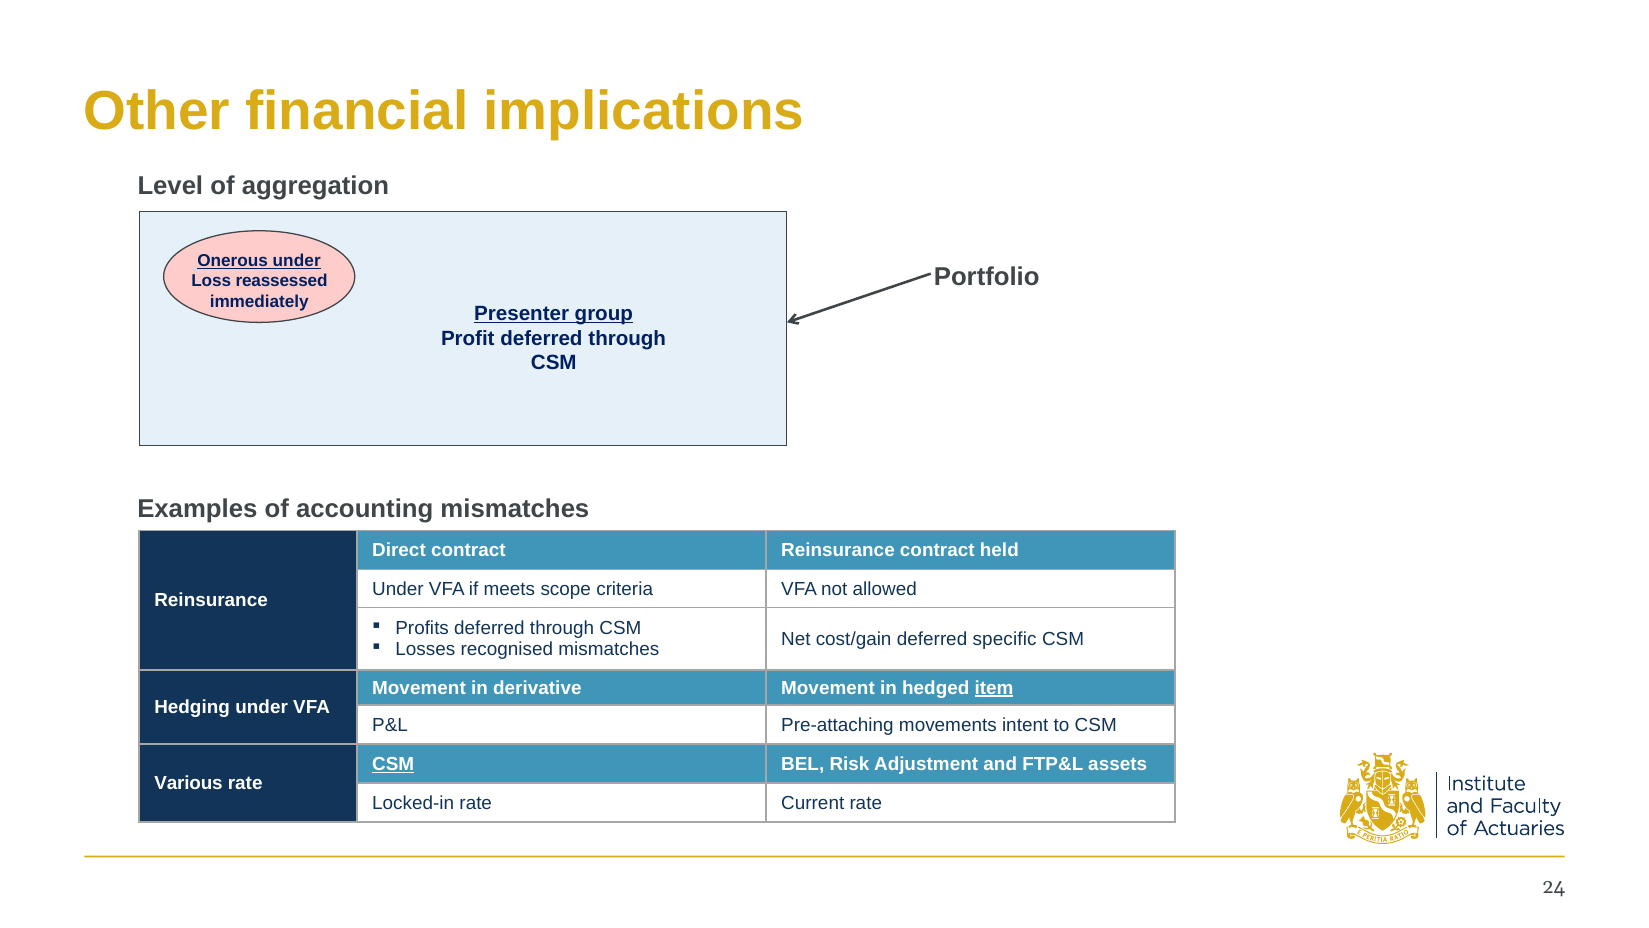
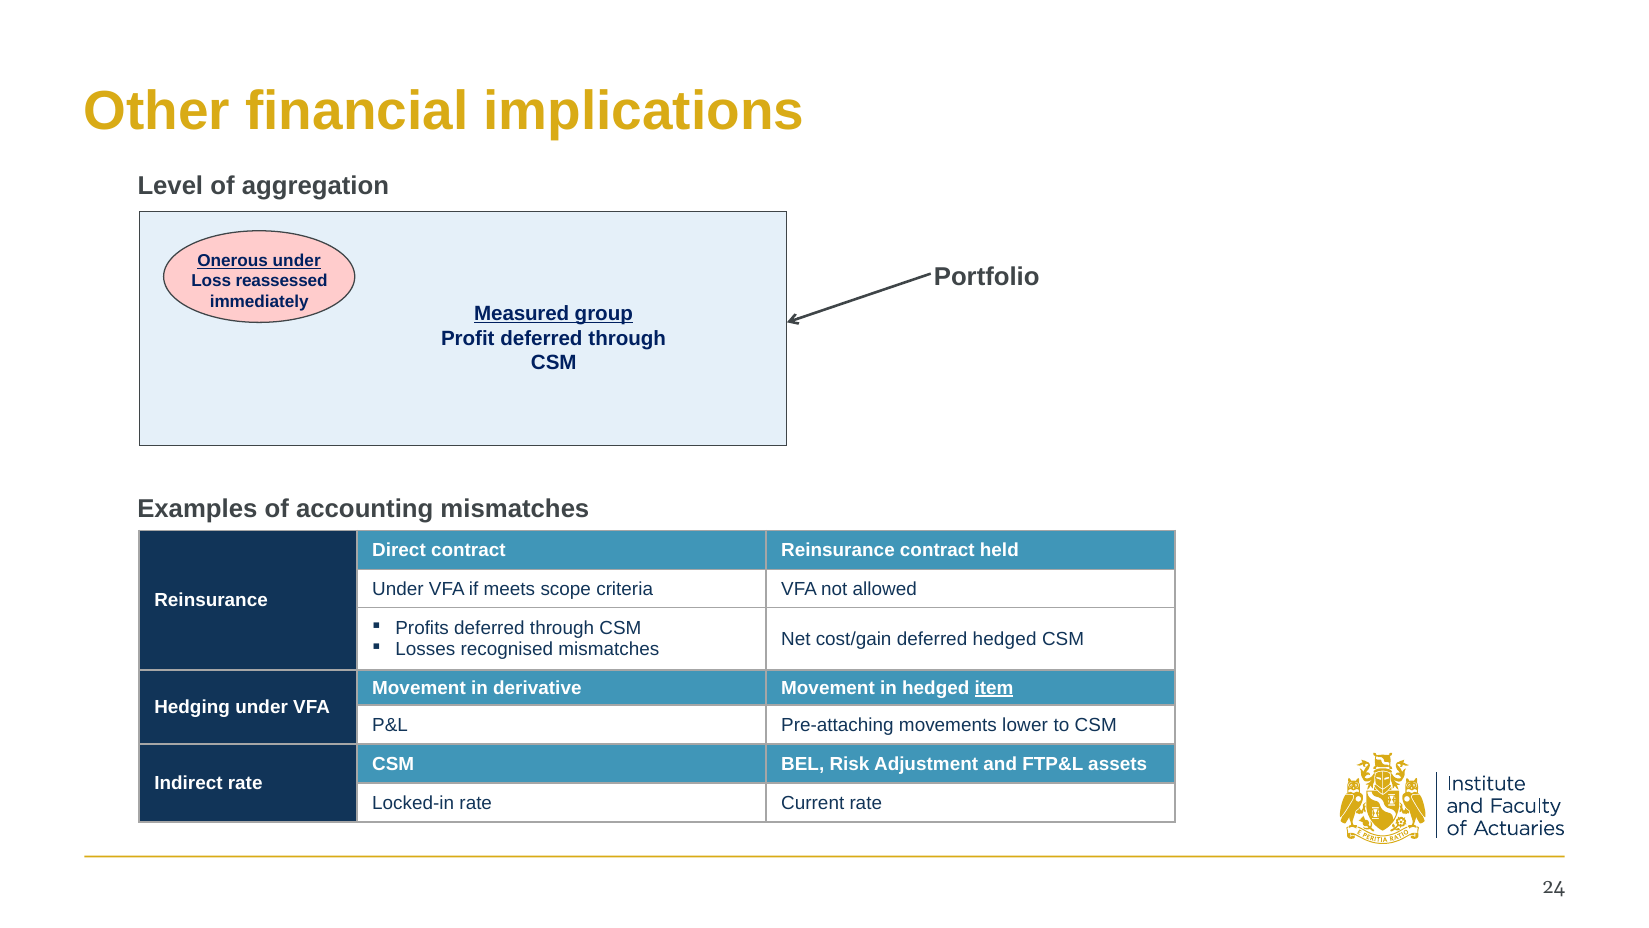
Presenter: Presenter -> Measured (522, 314)
deferred specific: specific -> hedged (1005, 639)
intent: intent -> lower (1025, 725)
CSM underline: present -> none (393, 764)
Various: Various -> Indirect (188, 783)
